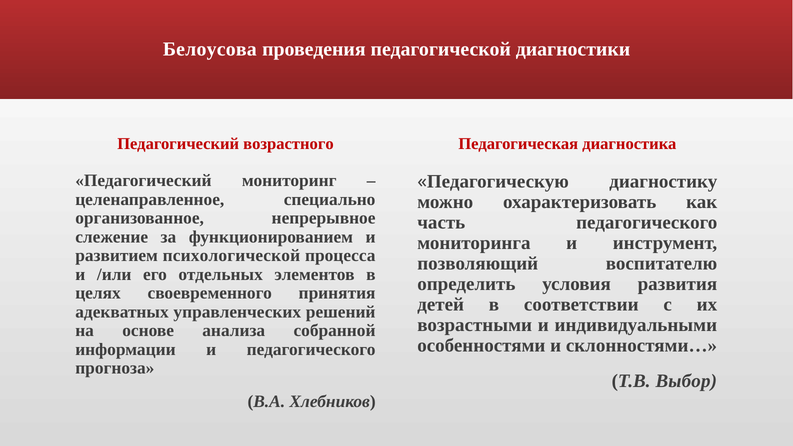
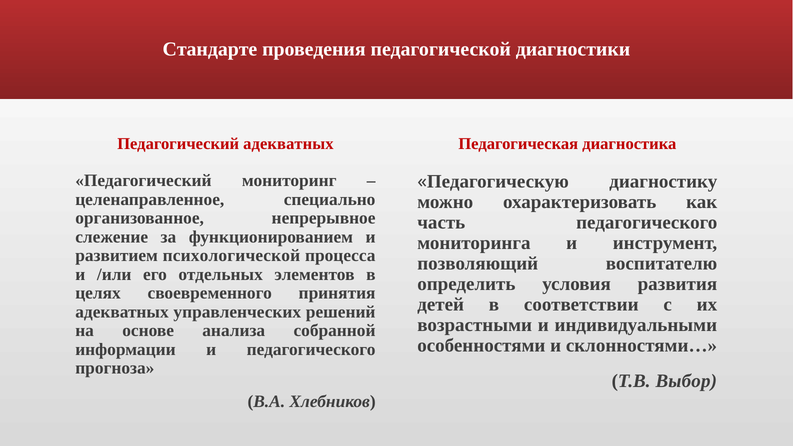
Белоусова: Белоусова -> Стандарте (210, 49)
Педагогический возрастного: возрастного -> адекватных (288, 144)
